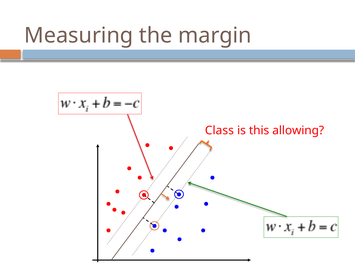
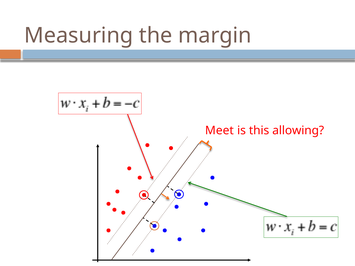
Class: Class -> Meet (219, 131)
